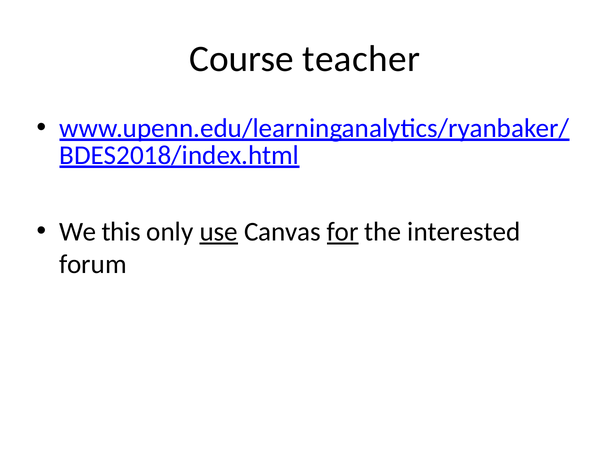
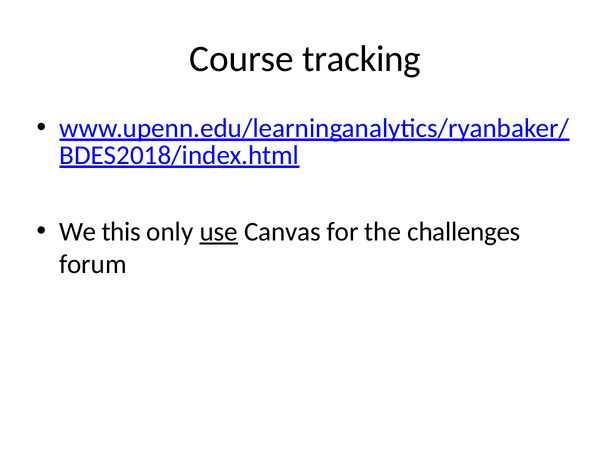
teacher: teacher -> tracking (362, 59)
for underline: present -> none (343, 232)
interested: interested -> challenges (464, 232)
